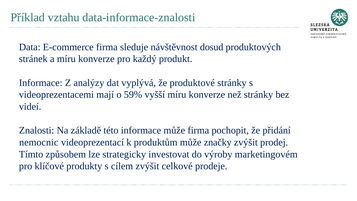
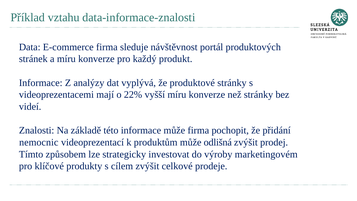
dosud: dosud -> portál (212, 47)
59%: 59% -> 22% (133, 95)
značky: značky -> odlišná (218, 142)
